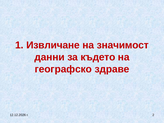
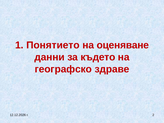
Извличане: Извличане -> Понятието (53, 45)
значимост: значимост -> оценяване (123, 45)
